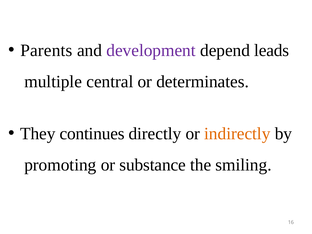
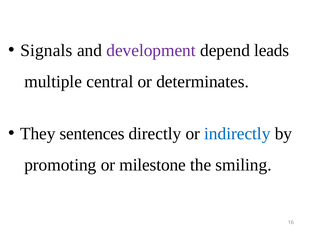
Parents: Parents -> Signals (46, 50)
continues: continues -> sentences (92, 134)
indirectly colour: orange -> blue (237, 134)
substance: substance -> milestone (153, 165)
